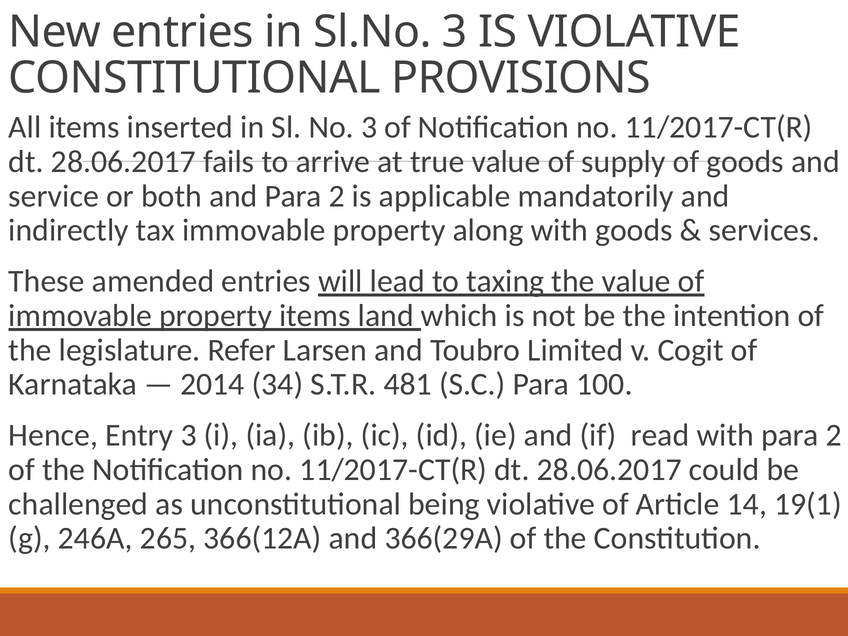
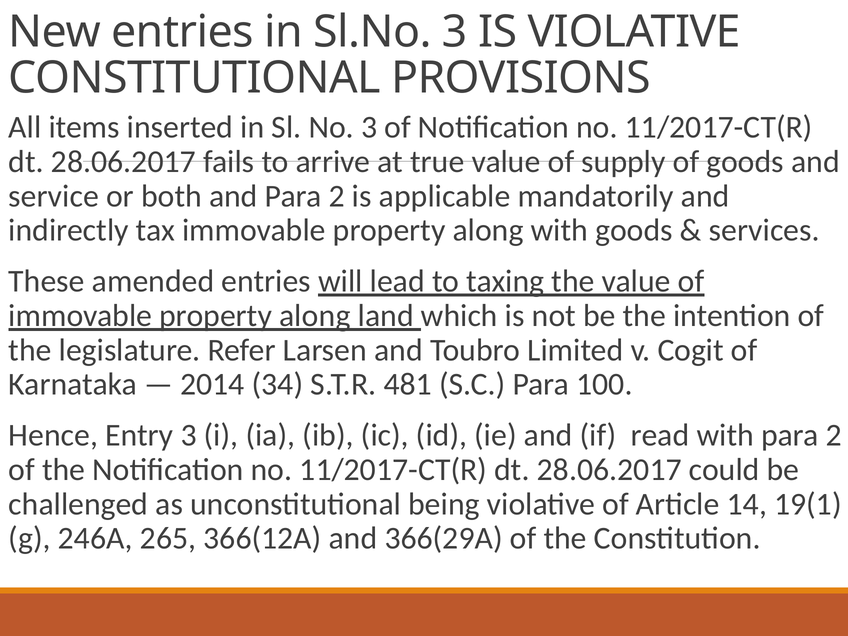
items: items -> along (315, 316)
